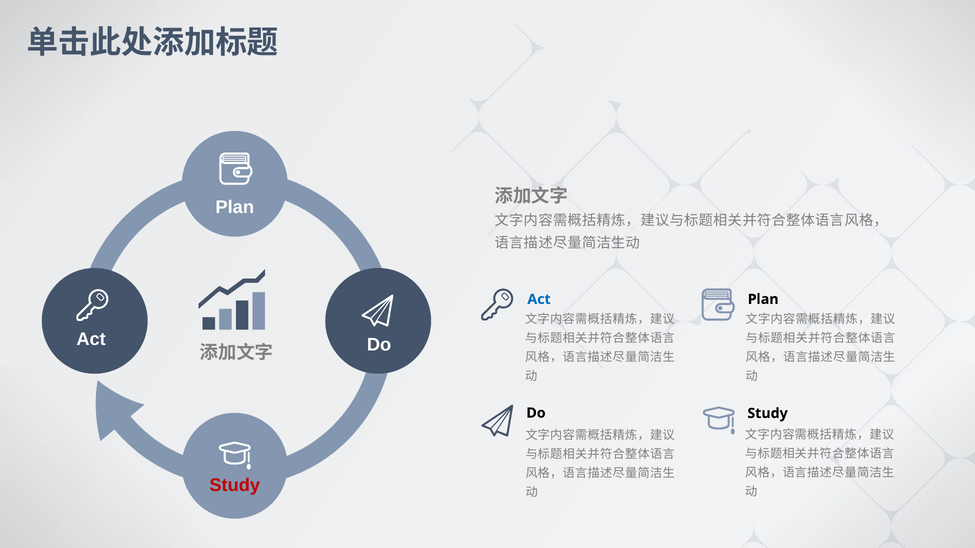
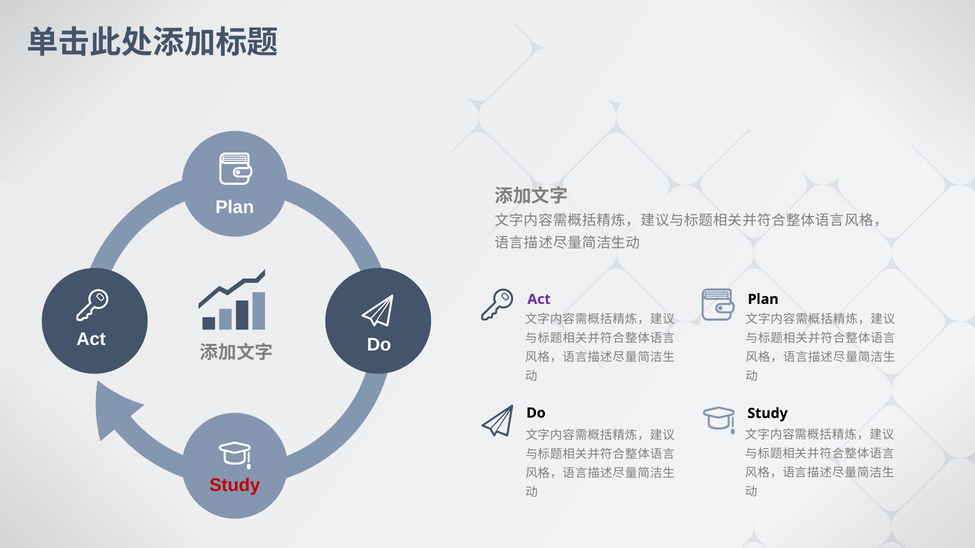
Act colour: blue -> purple (539, 299)
